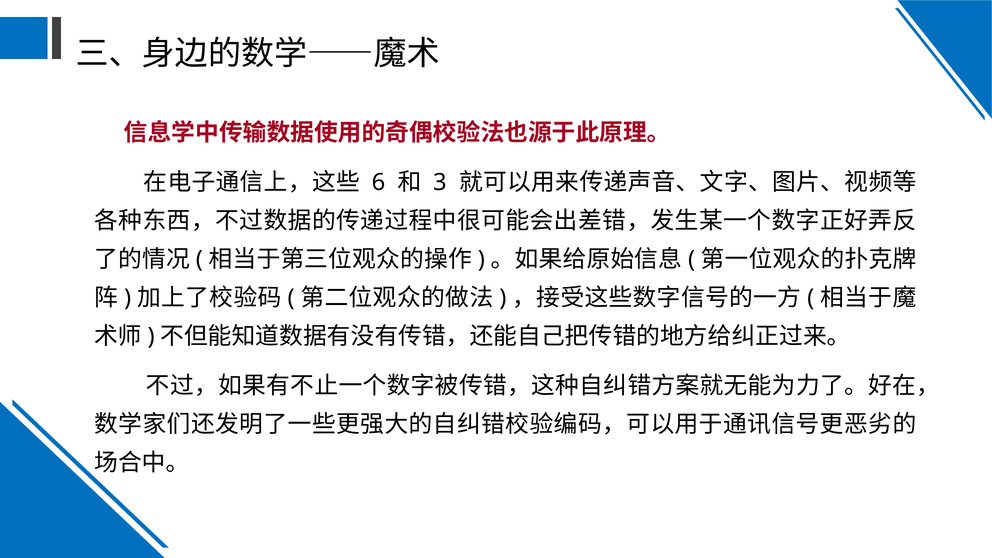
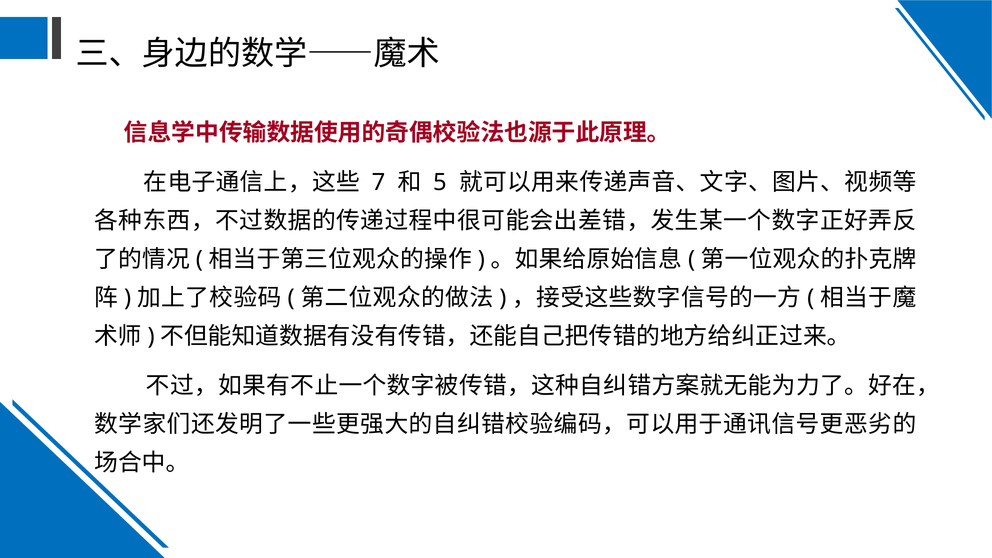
6: 6 -> 7 (378, 182)
3: 3 -> 5 (440, 182)
